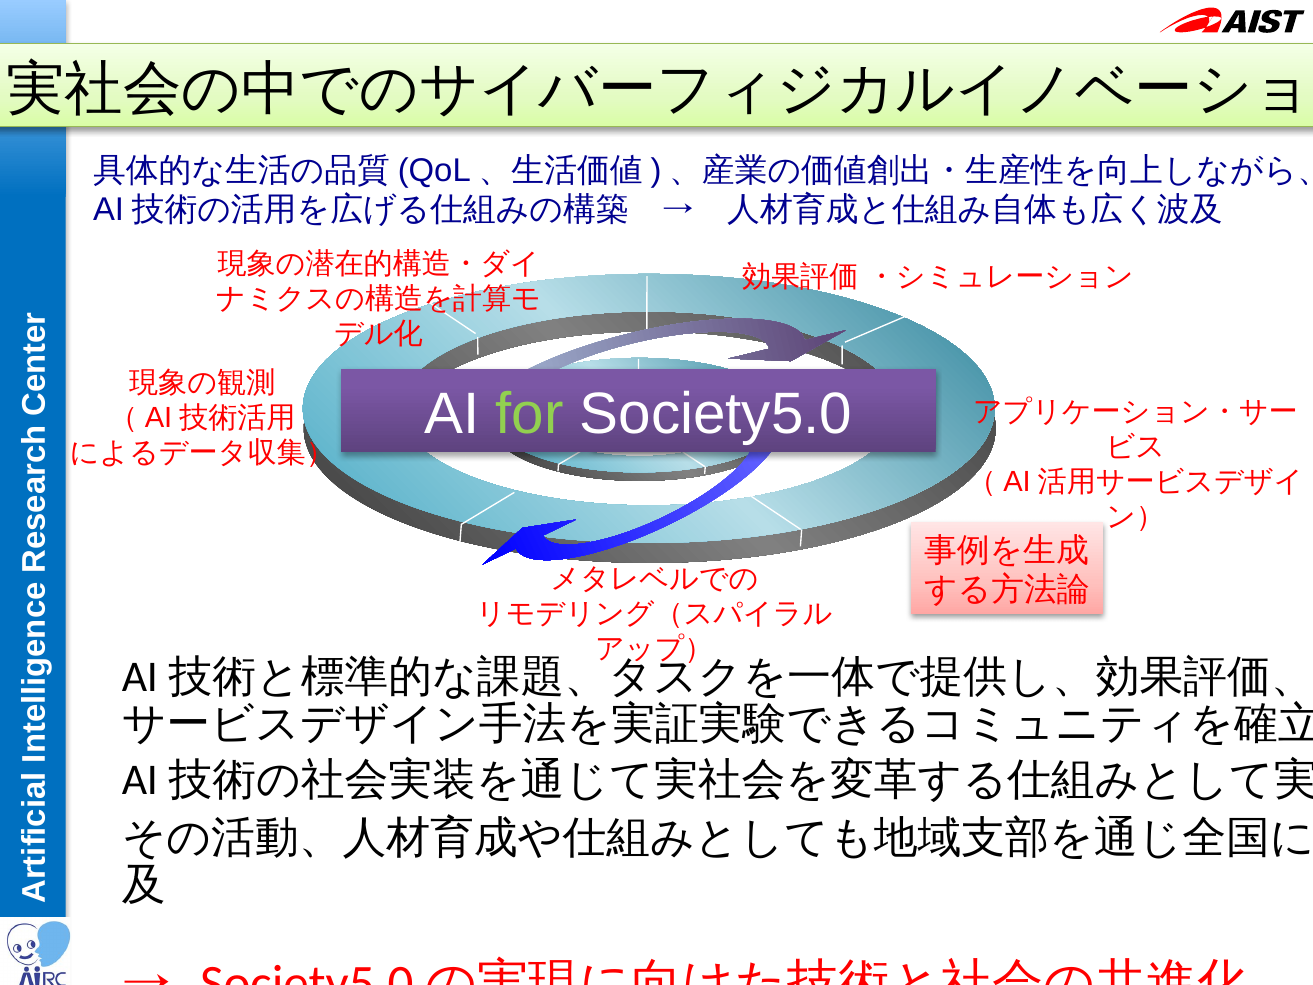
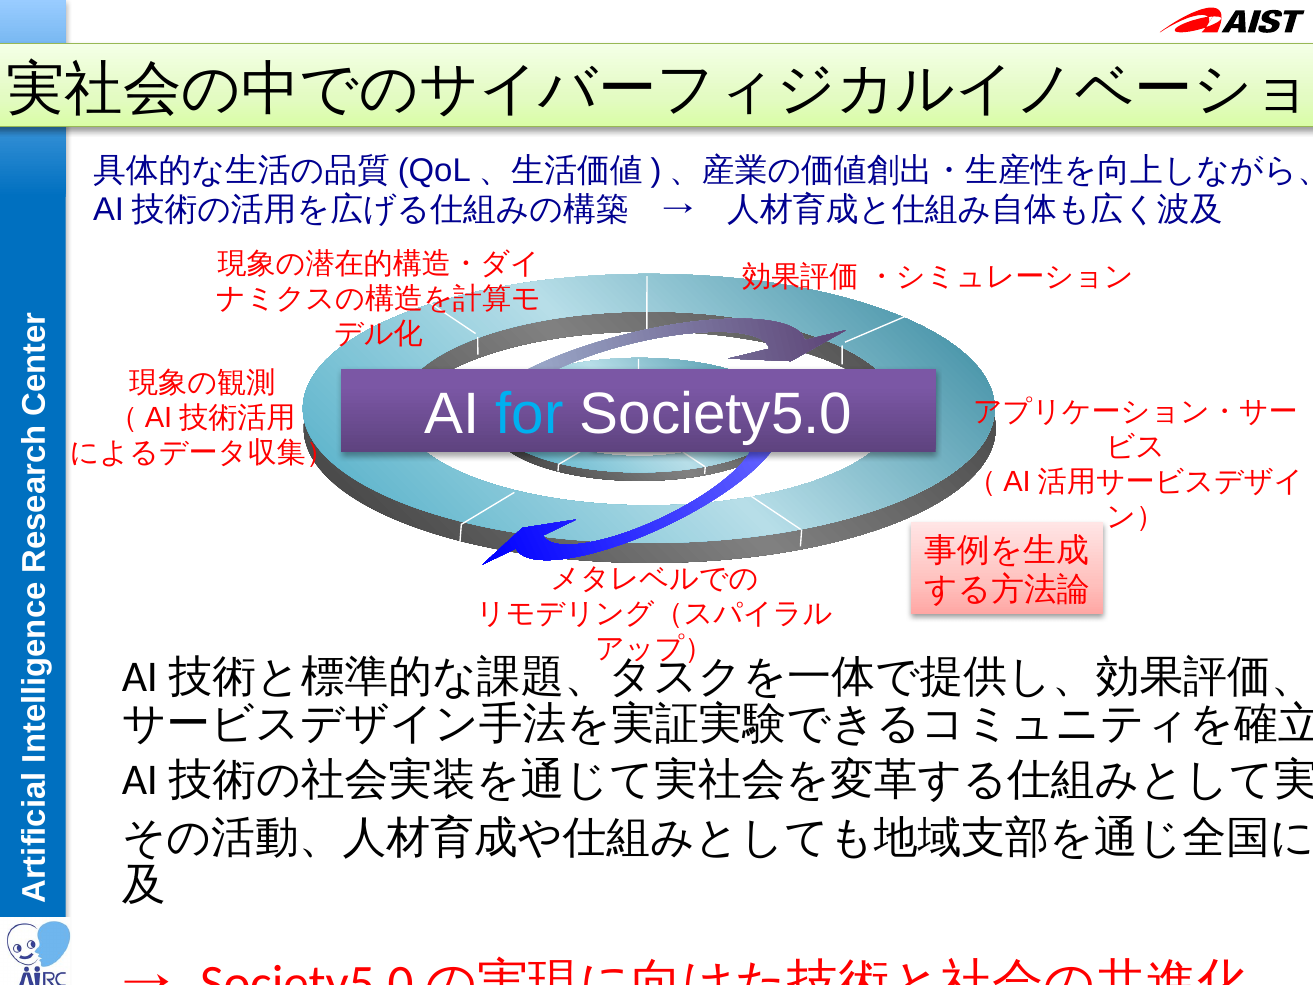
for colour: light green -> light blue (529, 414)
